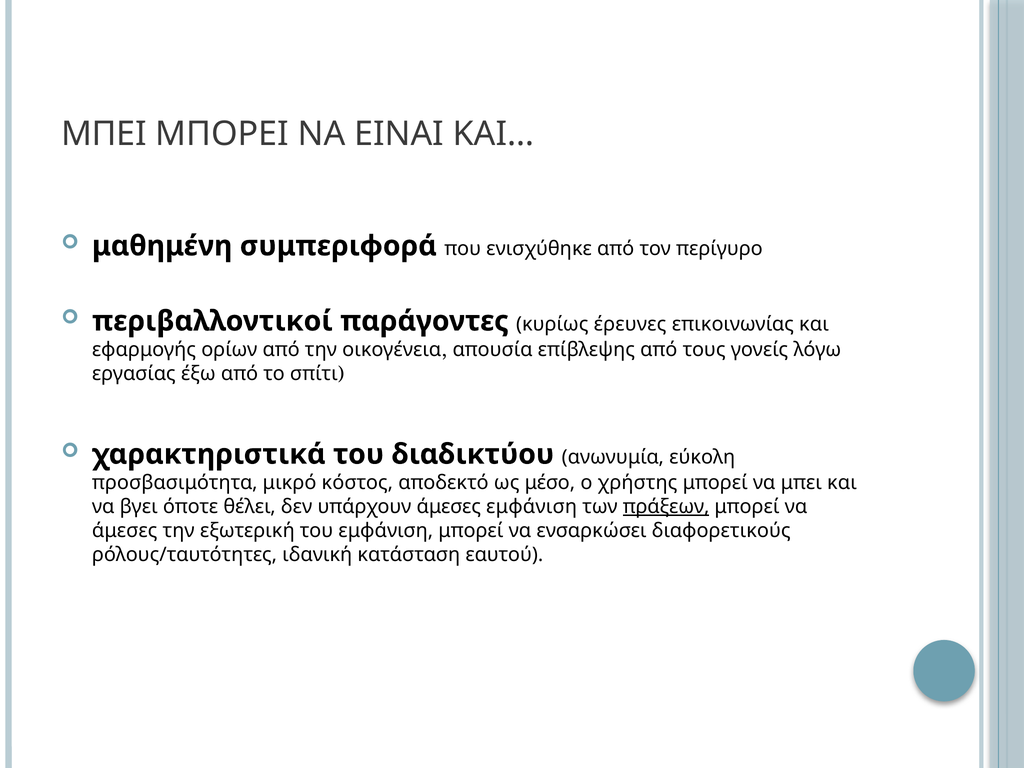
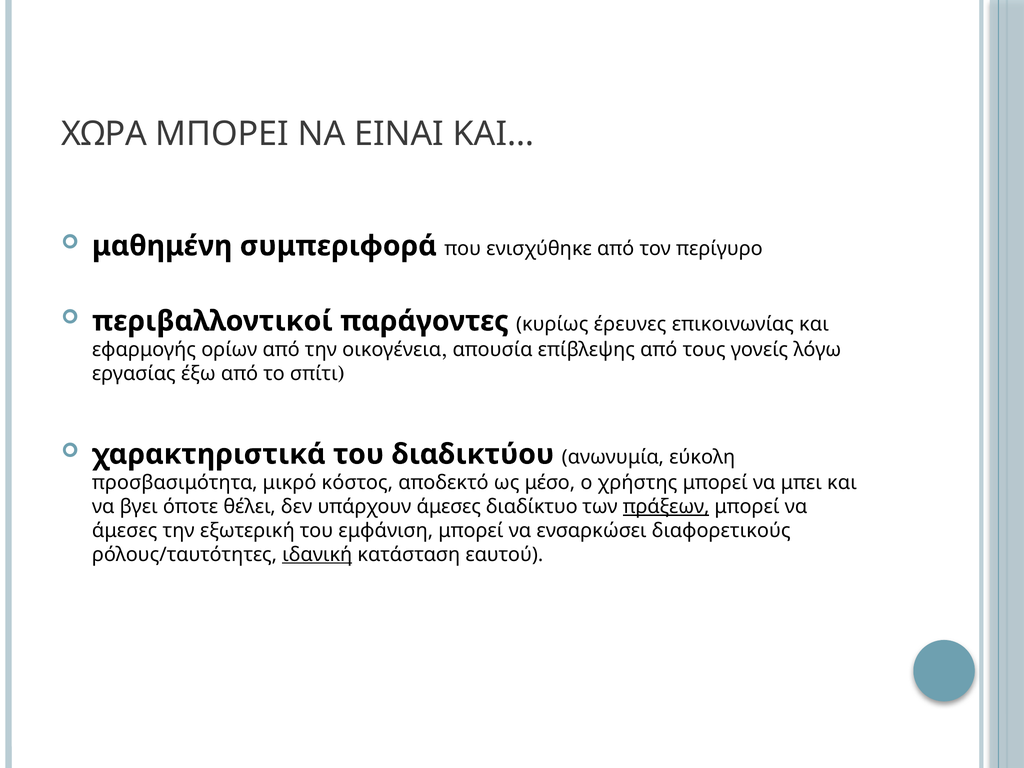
ΜΠΕΙ: ΜΠΕΙ -> ΧΩΡΑ (104, 134)
άμεσες εμφάνιση: εμφάνιση -> διαδίκτυο (532, 507)
ιδανική underline: none -> present (317, 554)
